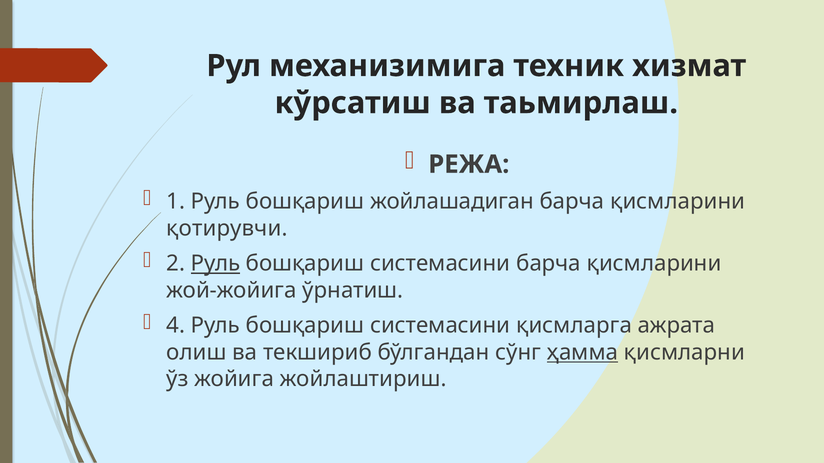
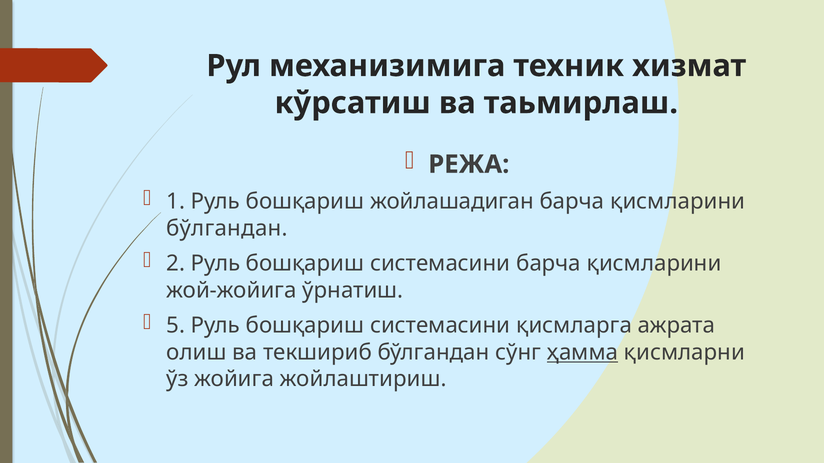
қотирувчи: қотирувчи -> бўлгандан (227, 228)
Руль underline: present -> none (215, 264)
4: 4 -> 5 (176, 326)
